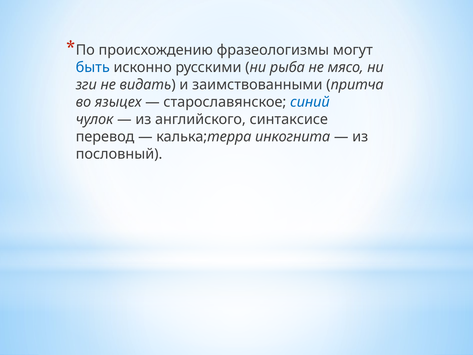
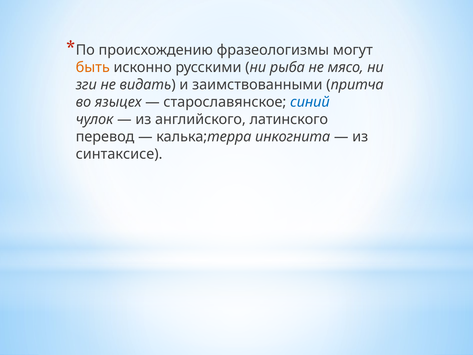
быть colour: blue -> orange (93, 67)
синтаксисе: синтаксисе -> латинского (289, 119)
пословный: пословный -> синтаксисе (119, 154)
